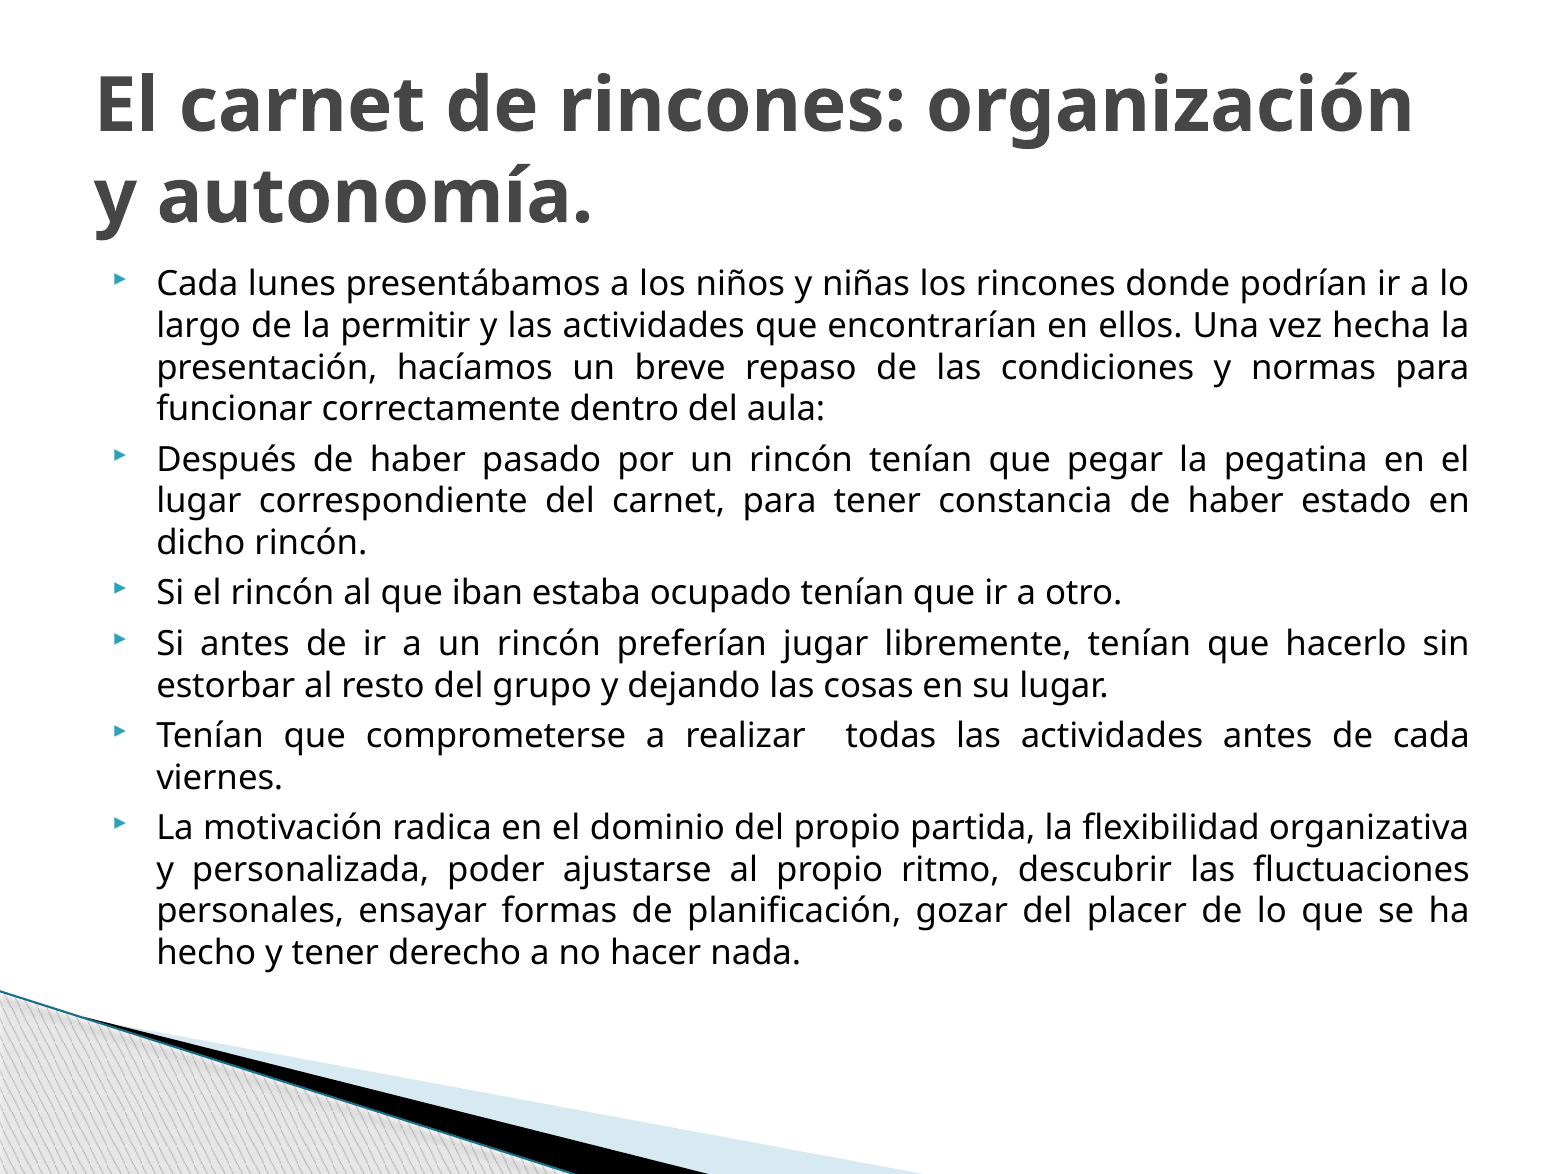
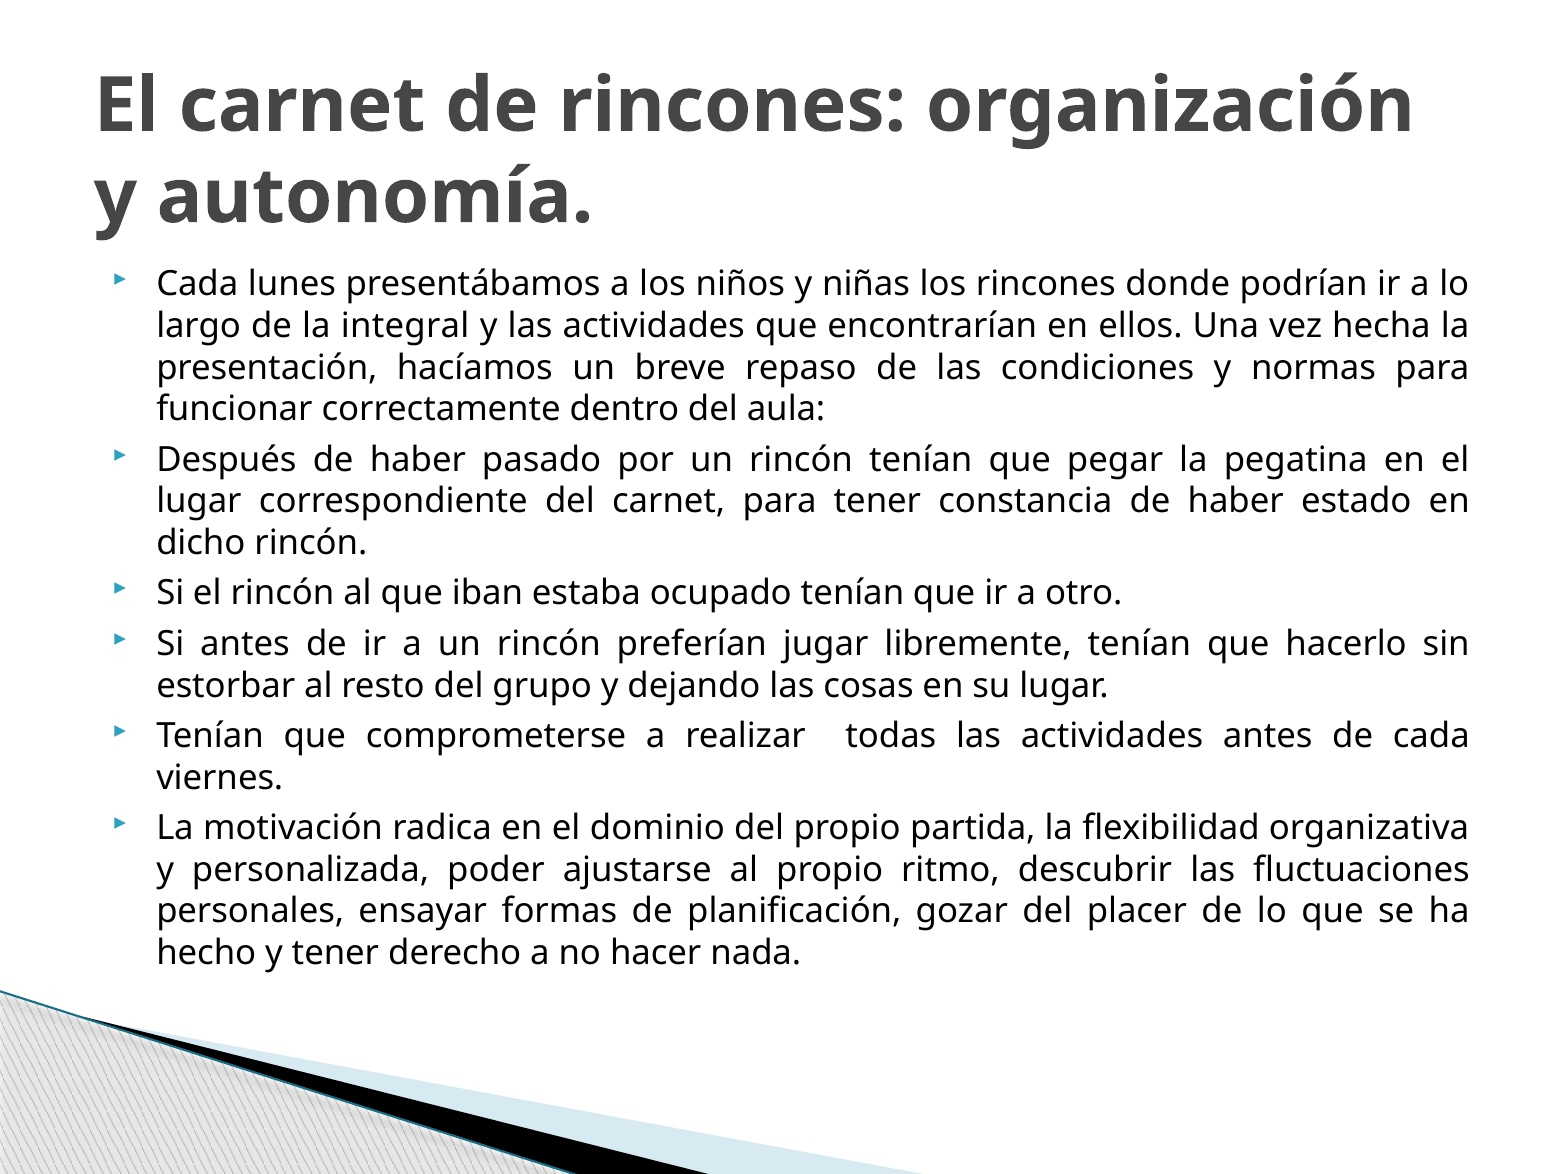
permitir: permitir -> integral (405, 326)
